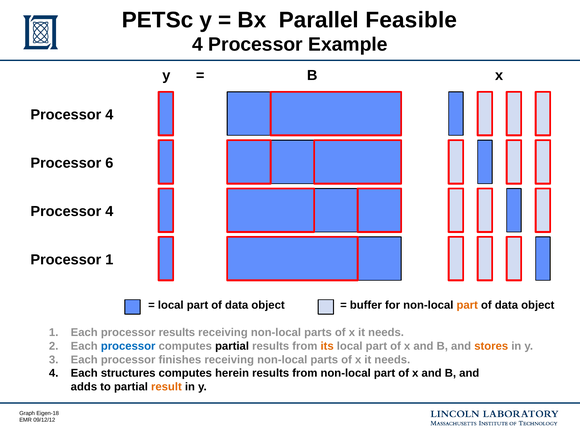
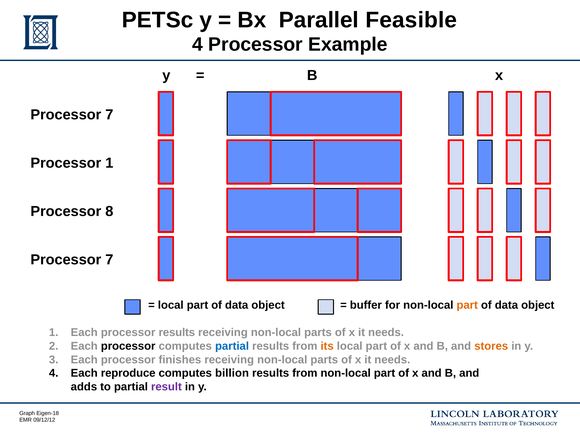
4: 4 -> 7 (109, 115)
Processor 6: 6 -> 1 (109, 163)
4: 4 -> 8 (109, 211)
1: 1 -> 7 (109, 260)
processor colour: blue -> black (128, 346)
partial colour: black -> blue (232, 346)
structures: structures -> reproduce (128, 373)
herein: herein -> billion (232, 373)
result colour: orange -> purple (166, 387)
